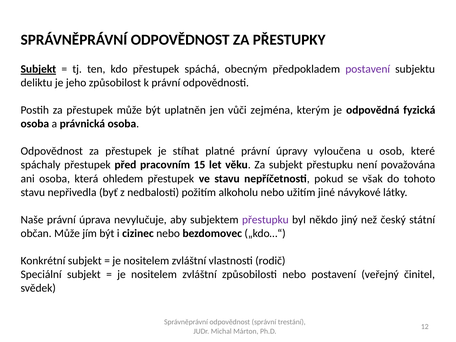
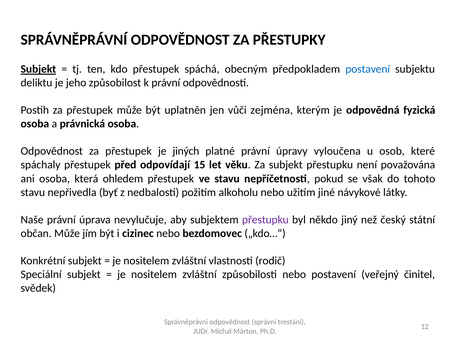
postavení colour: purple -> blue (368, 69)
stíhat: stíhat -> jiných (186, 151)
pracovním: pracovním -> odpovídají (165, 165)
